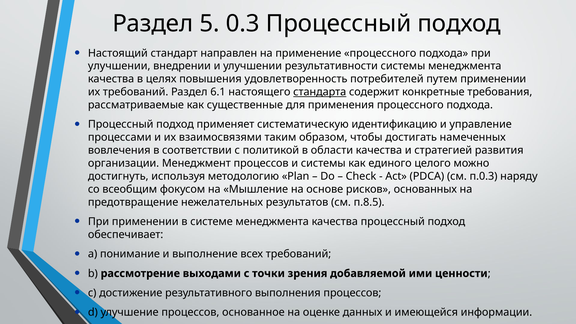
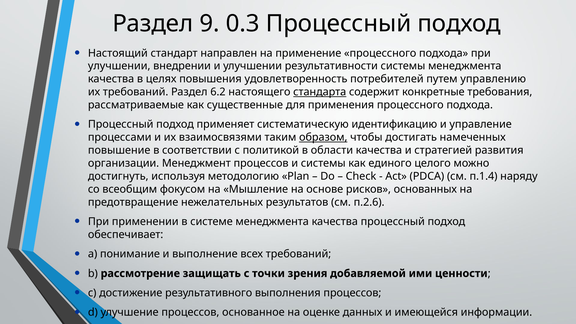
5: 5 -> 9 (209, 24)
путем применении: применении -> управлению (493, 79)
6.1: 6.1 -> 6.2 (218, 92)
образом underline: none -> present (323, 137)
вовлечения: вовлечения -> повышение (119, 150)
п.0.3: п.0.3 -> п.1.4 (484, 176)
п.8.5: п.8.5 -> п.2.6 (369, 202)
выходами: выходами -> защищать (212, 273)
